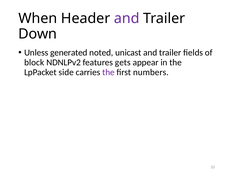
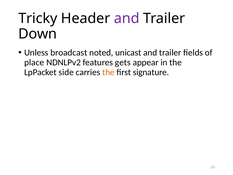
When: When -> Tricky (38, 18)
generated: generated -> broadcast (69, 53)
block: block -> place (34, 62)
the colour: purple -> orange (108, 72)
numbers: numbers -> signature (151, 72)
